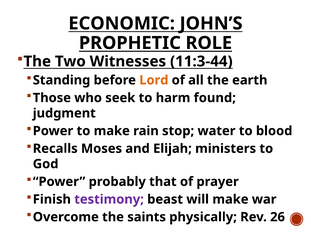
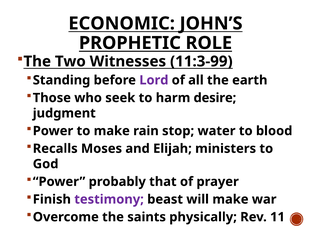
11:3-44: 11:3-44 -> 11:3-99 (201, 61)
Lord colour: orange -> purple (154, 80)
found: found -> desire (215, 98)
26: 26 -> 11 (278, 217)
